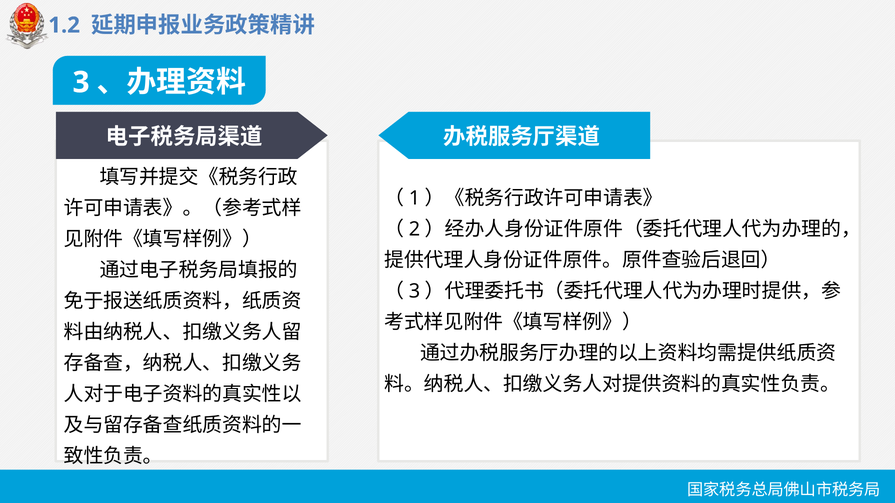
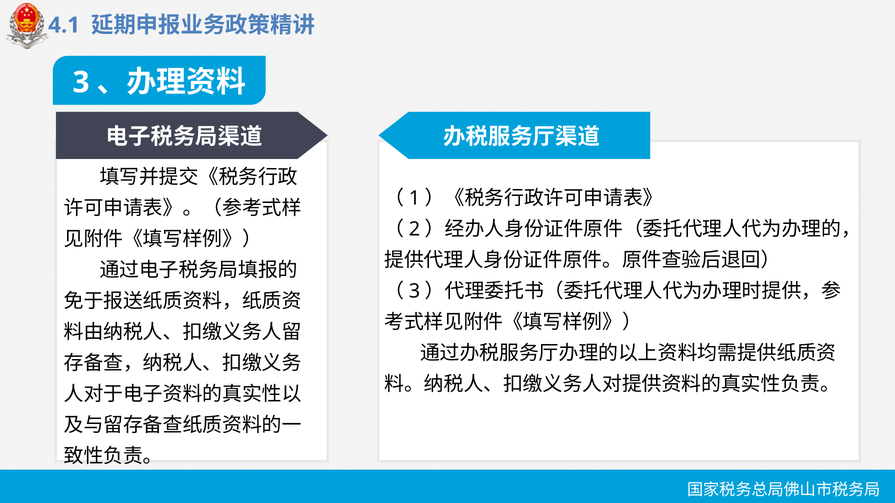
1.2: 1.2 -> 4.1 (64, 25)
